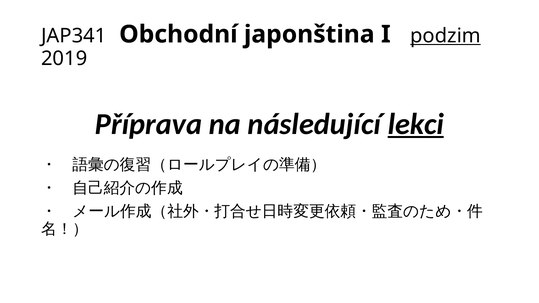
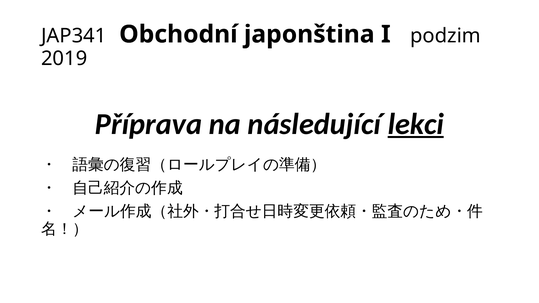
podzim underline: present -> none (446, 36)
